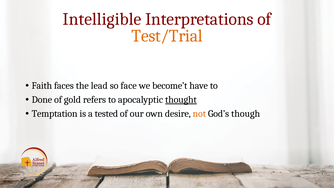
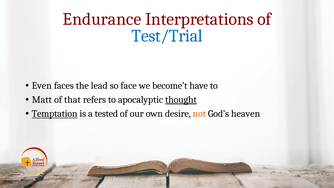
Intelligible: Intelligible -> Endurance (102, 19)
Test/Trial colour: orange -> blue (167, 36)
Faith: Faith -> Even (42, 86)
Done: Done -> Matt (42, 100)
gold: gold -> that (72, 100)
Temptation underline: none -> present (55, 114)
though: though -> heaven (246, 114)
